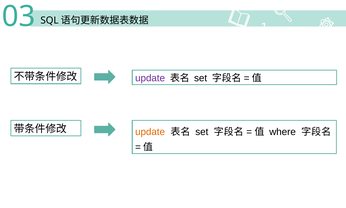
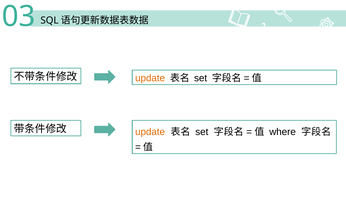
update colour: purple -> orange (150, 78)
